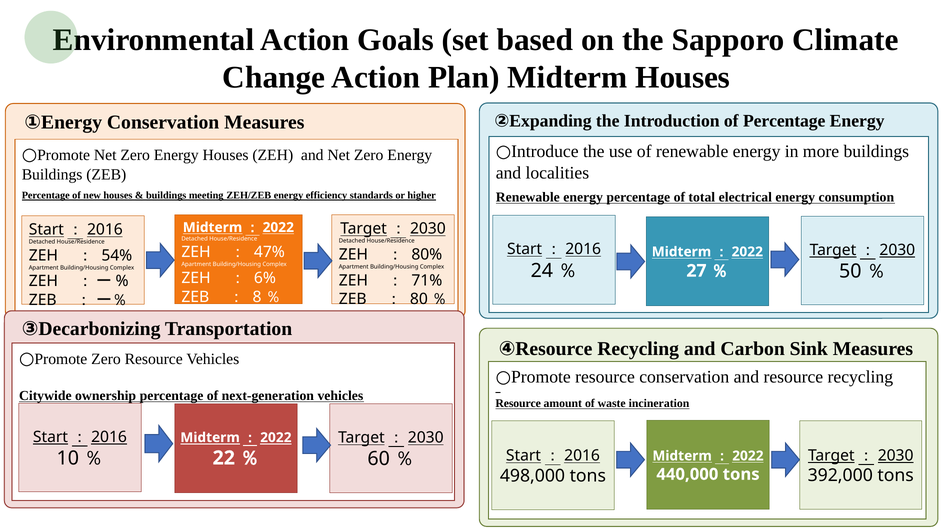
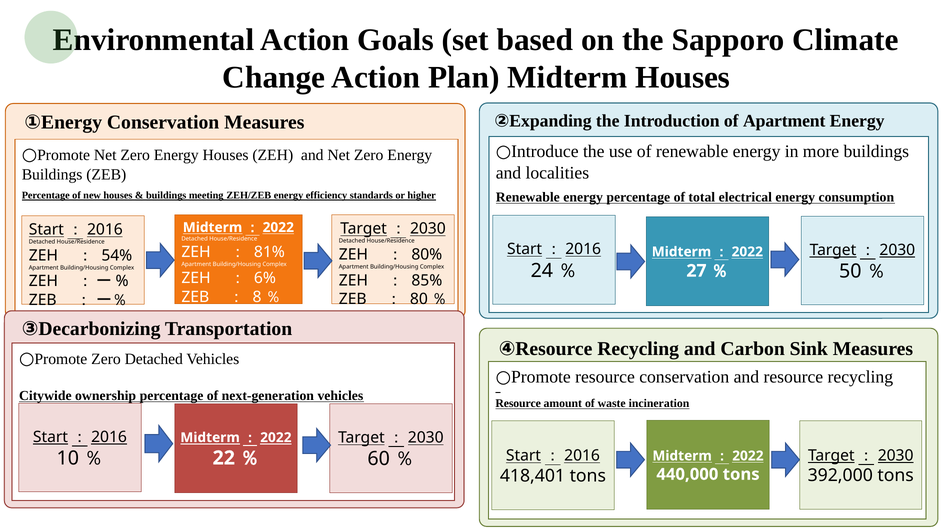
of Percentage: Percentage -> Apartment (784, 121)
47%: 47% -> 81% (269, 252)
71%: 71% -> 85% (427, 281)
Zero Resource: Resource -> Detached (154, 359)
498,000: 498,000 -> 418,401 (532, 476)
